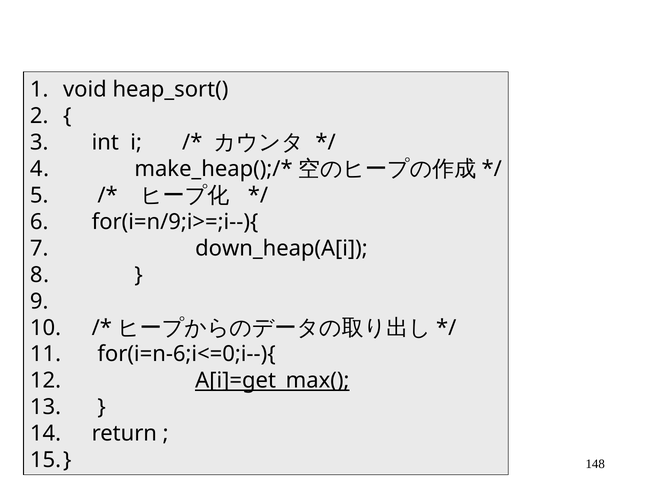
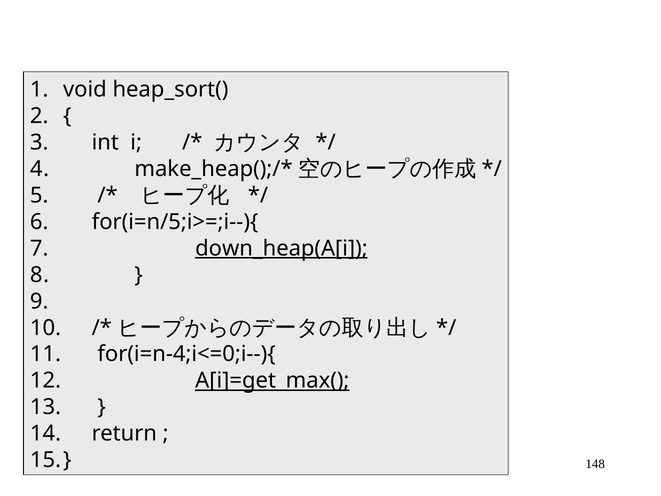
for(i=n/9;i>=;i--){: for(i=n/9;i>=;i--){ -> for(i=n/5;i>=;i--){ (175, 222)
down_heap(A[i underline: none -> present (281, 248)
for(i=n-6;i<=0;i--){: for(i=n-6;i<=0;i--){ -> for(i=n-4;i<=0;i--){ (187, 354)
